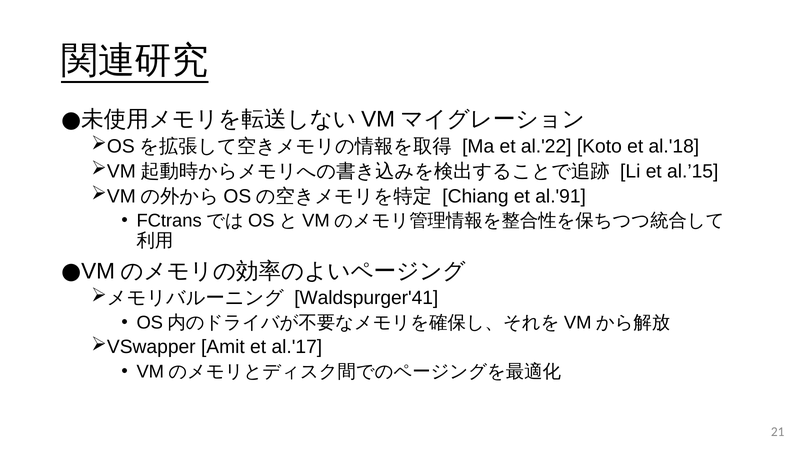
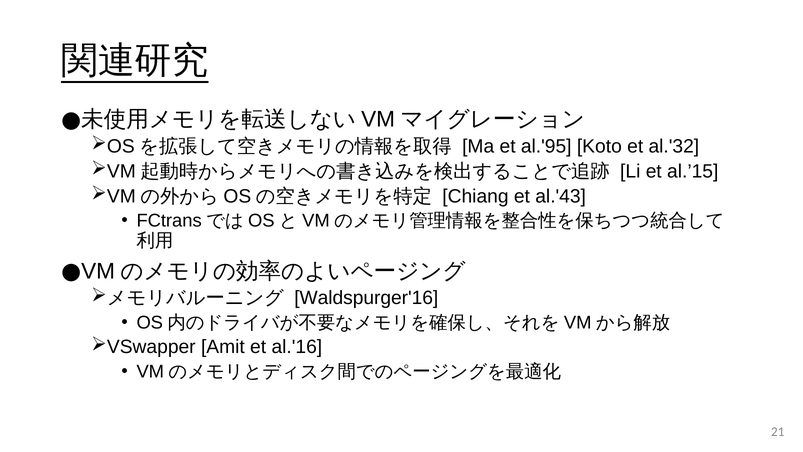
al.'22: al.'22 -> al.'95 (546, 146)
al.'18: al.'18 -> al.'32 (674, 146)
al.'91: al.'91 -> al.'43 (561, 196)
Waldspurger'41: Waldspurger'41 -> Waldspurger'16 (366, 298)
al.'17: al.'17 -> al.'16 (297, 347)
